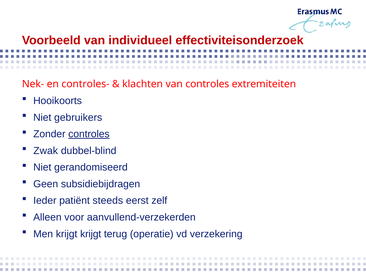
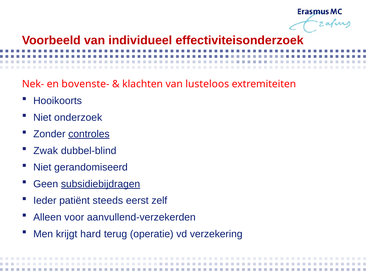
controles-: controles- -> bovenste- (85, 84)
van controles: controles -> lusteloos (207, 84)
gebruikers: gebruikers -> onderzoek (78, 118)
subsidiebijdragen underline: none -> present (101, 184)
krijgt krijgt: krijgt -> hard (91, 234)
